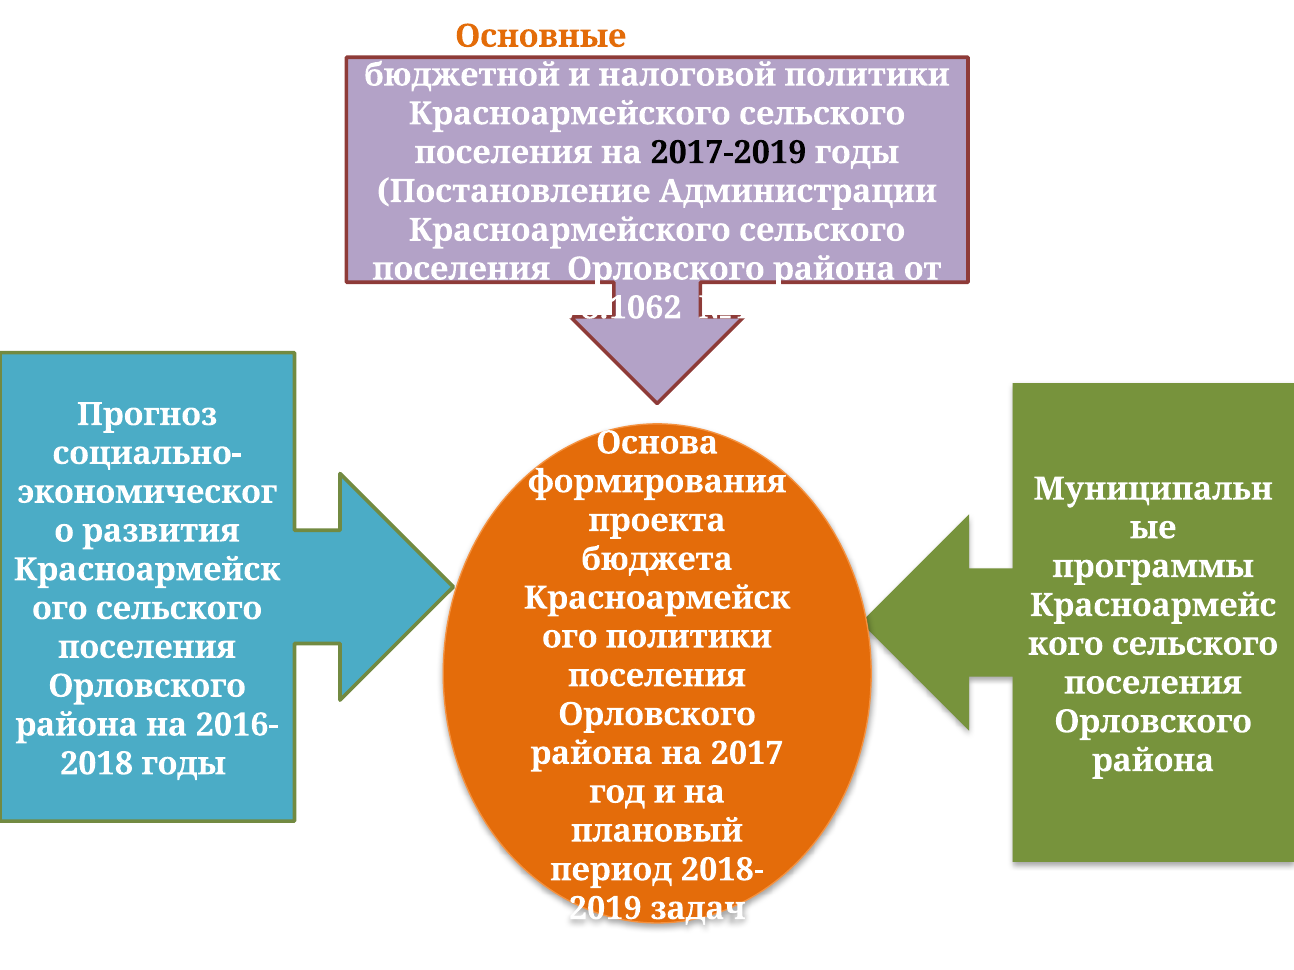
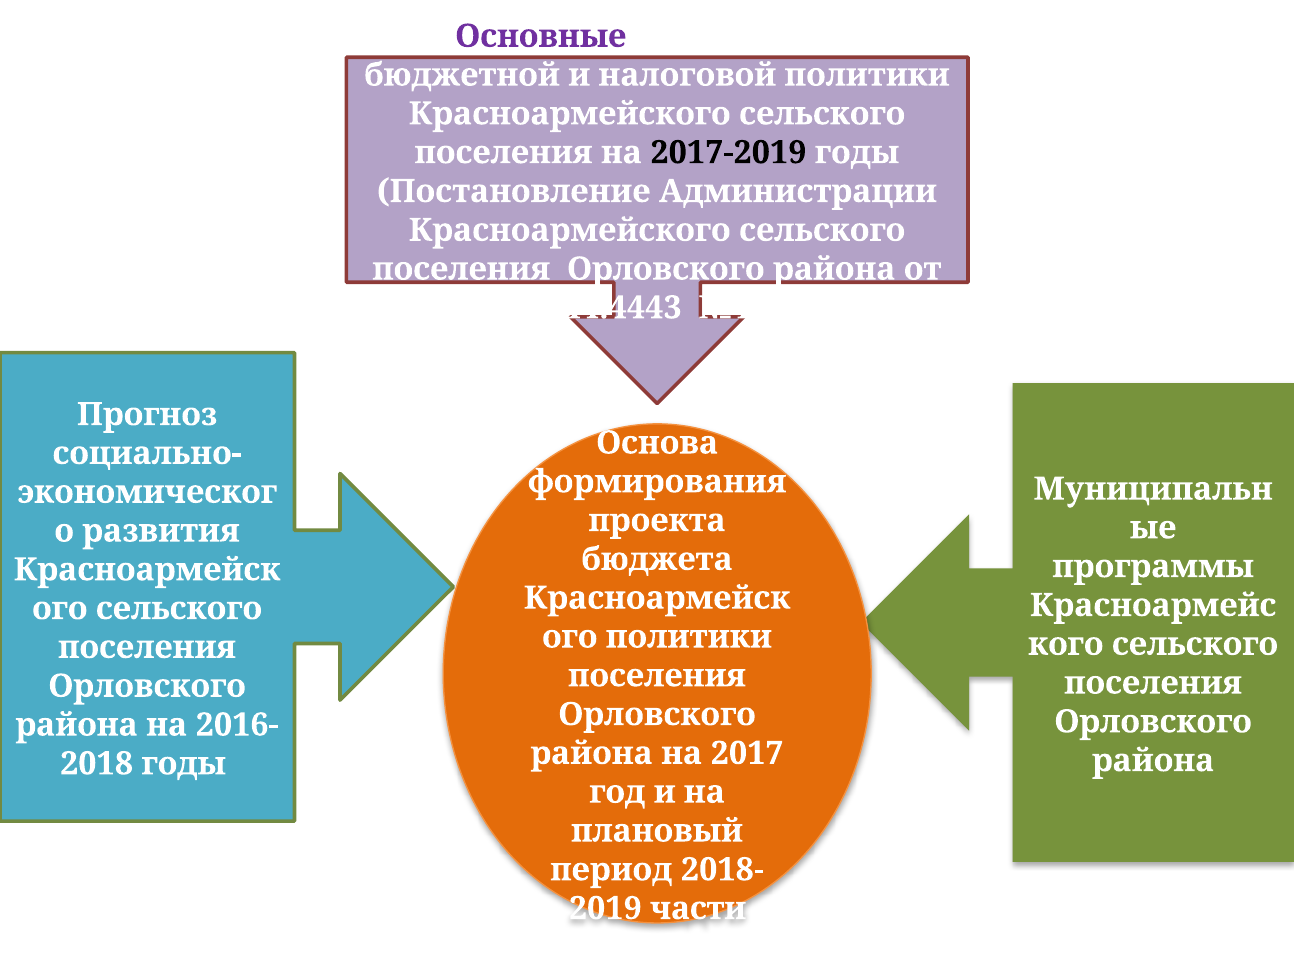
Основные colour: orange -> purple (541, 36)
12.78.1062: 12.78.1062 -> 65.44.4443 (599, 308)
задач: задач -> части (698, 909)
